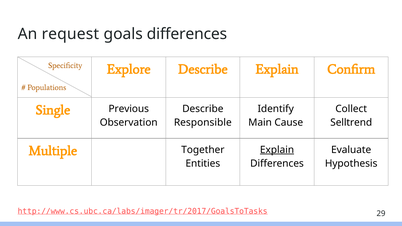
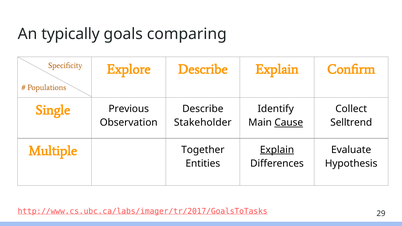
request: request -> typically (71, 34)
goals differences: differences -> comparing (187, 34)
Responsible: Responsible -> Stakeholder (203, 123)
Cause underline: none -> present (289, 123)
